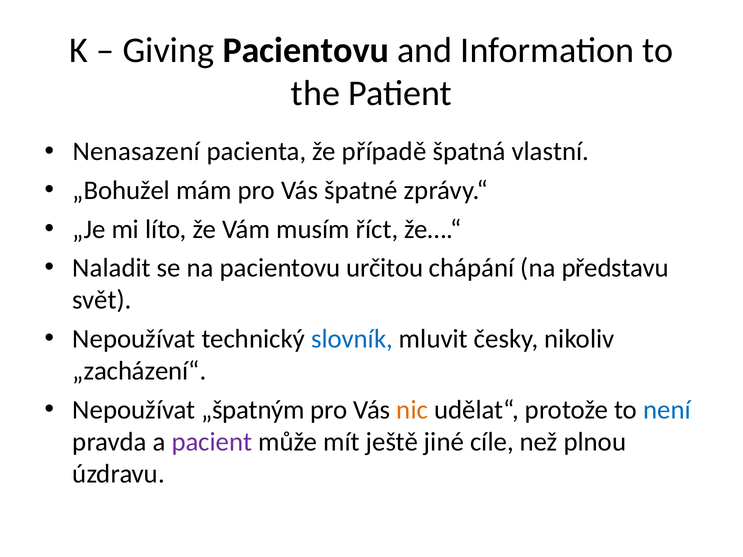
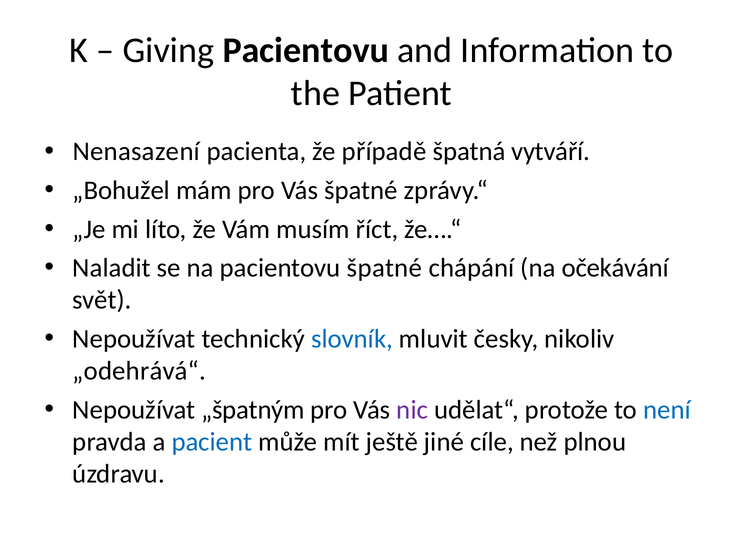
vlastní: vlastní -> vytváří (551, 152)
pacientovu určitou: určitou -> špatné (385, 268)
představu: představu -> očekávání (615, 268)
„zacházení“: „zacházení“ -> „odehrává“ (139, 371)
nic colour: orange -> purple (412, 410)
pacient colour: purple -> blue (212, 442)
